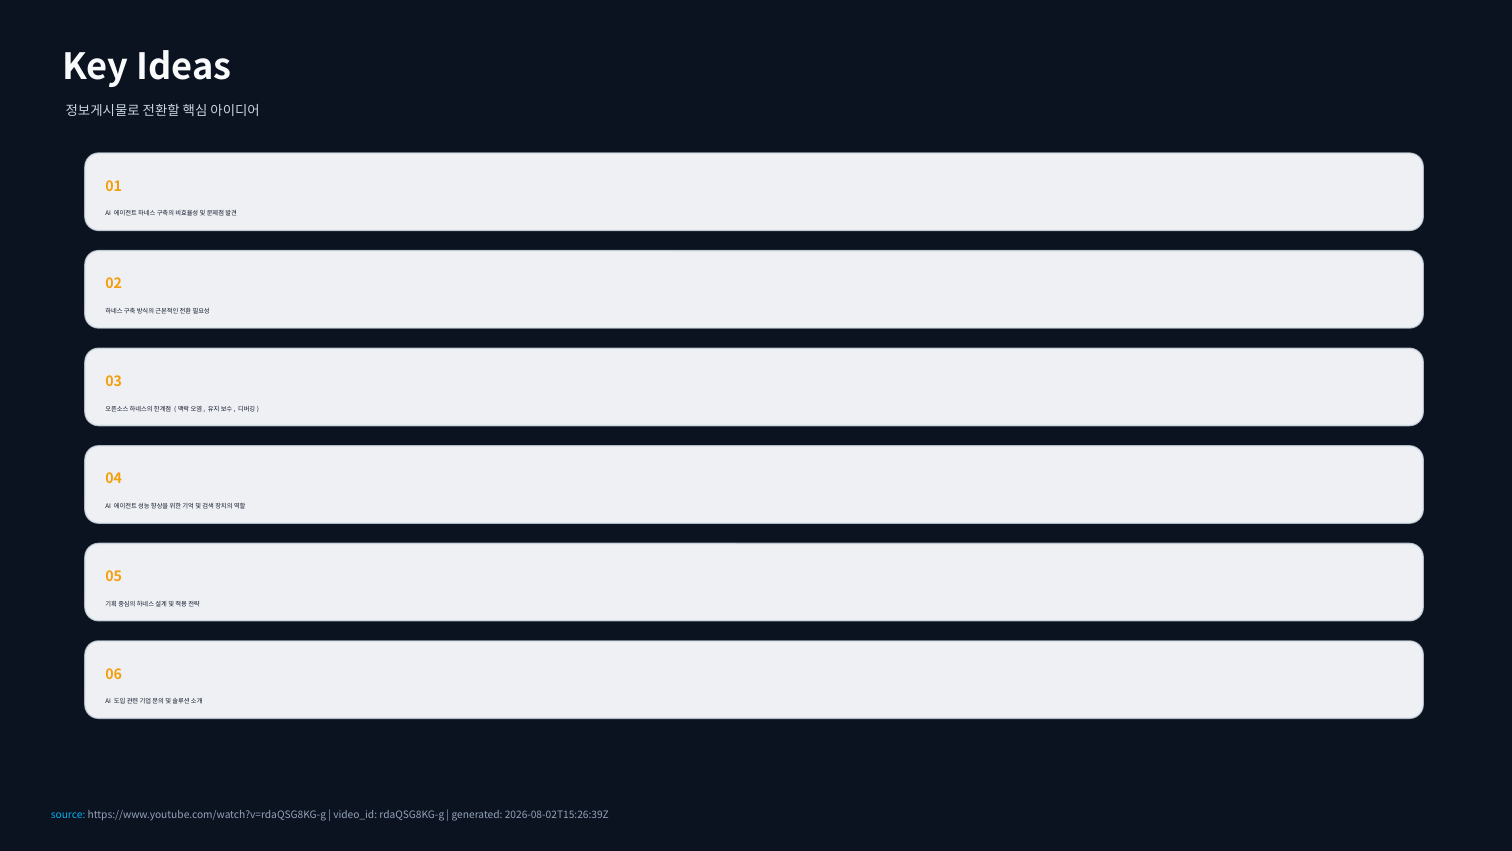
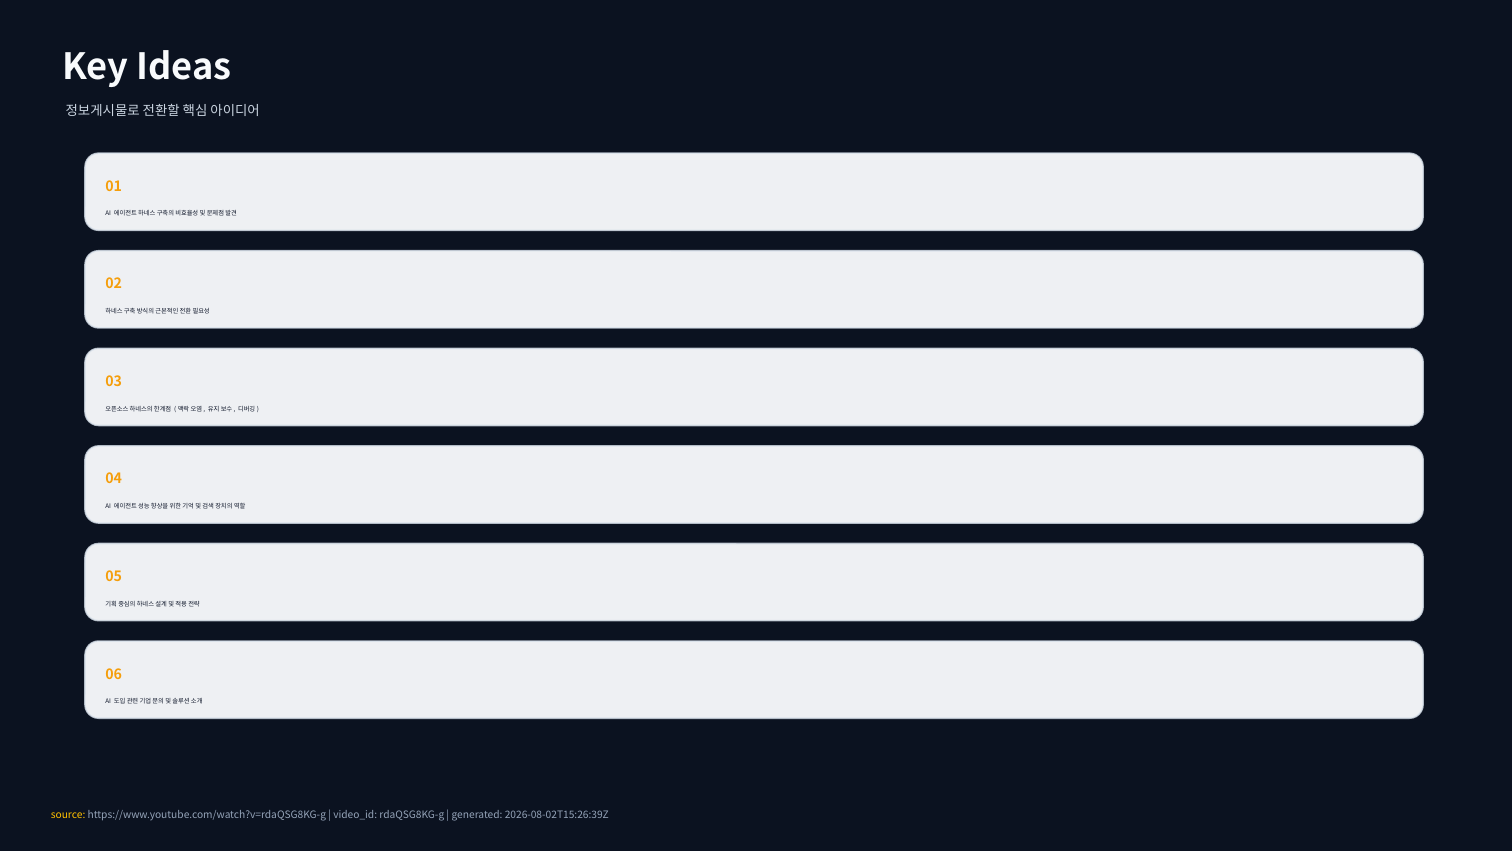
source colour: light blue -> yellow (68, 814)
